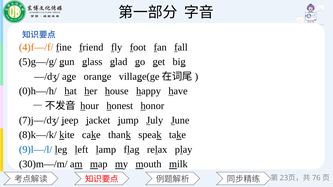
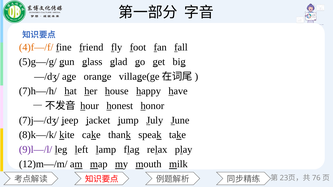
0)h—/h/: 0)h—/h/ -> 7)h—/h/ (38, 91)
9)l—/l/ colour: blue -> purple (36, 150)
30)m—/m/: 30)m—/m/ -> 12)m—/m/ (43, 164)
